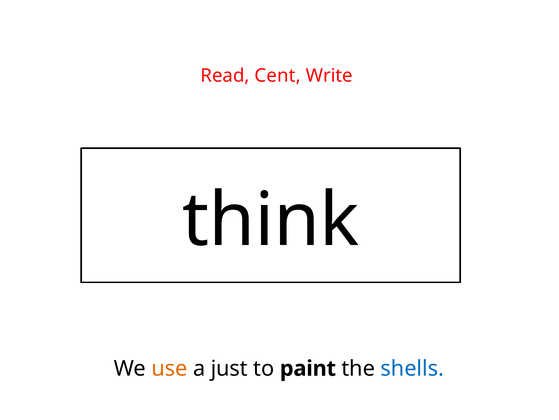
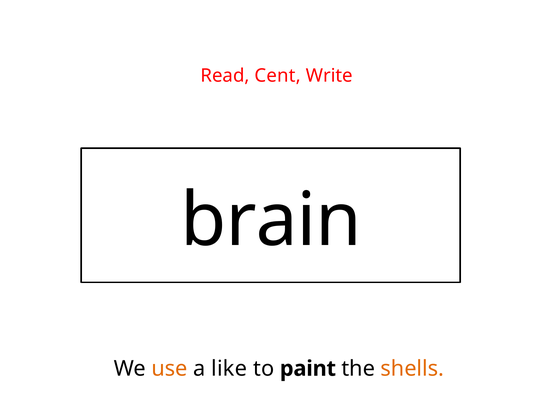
think: think -> brain (271, 220)
just: just -> like (229, 368)
shells colour: blue -> orange (412, 368)
